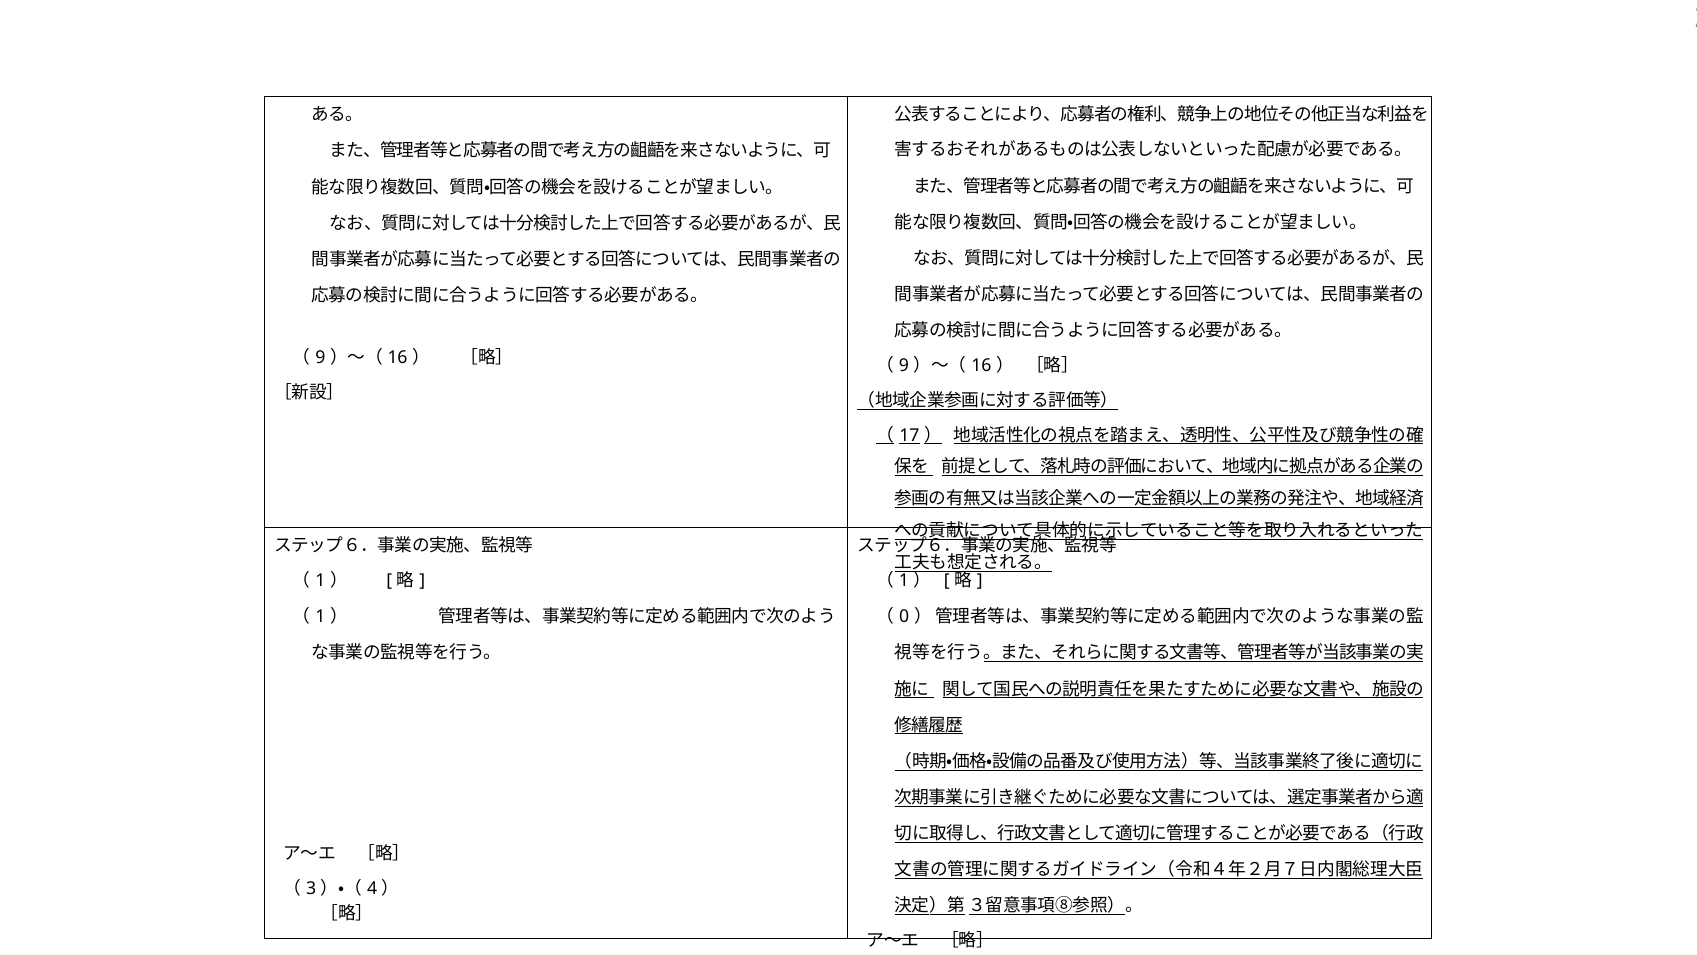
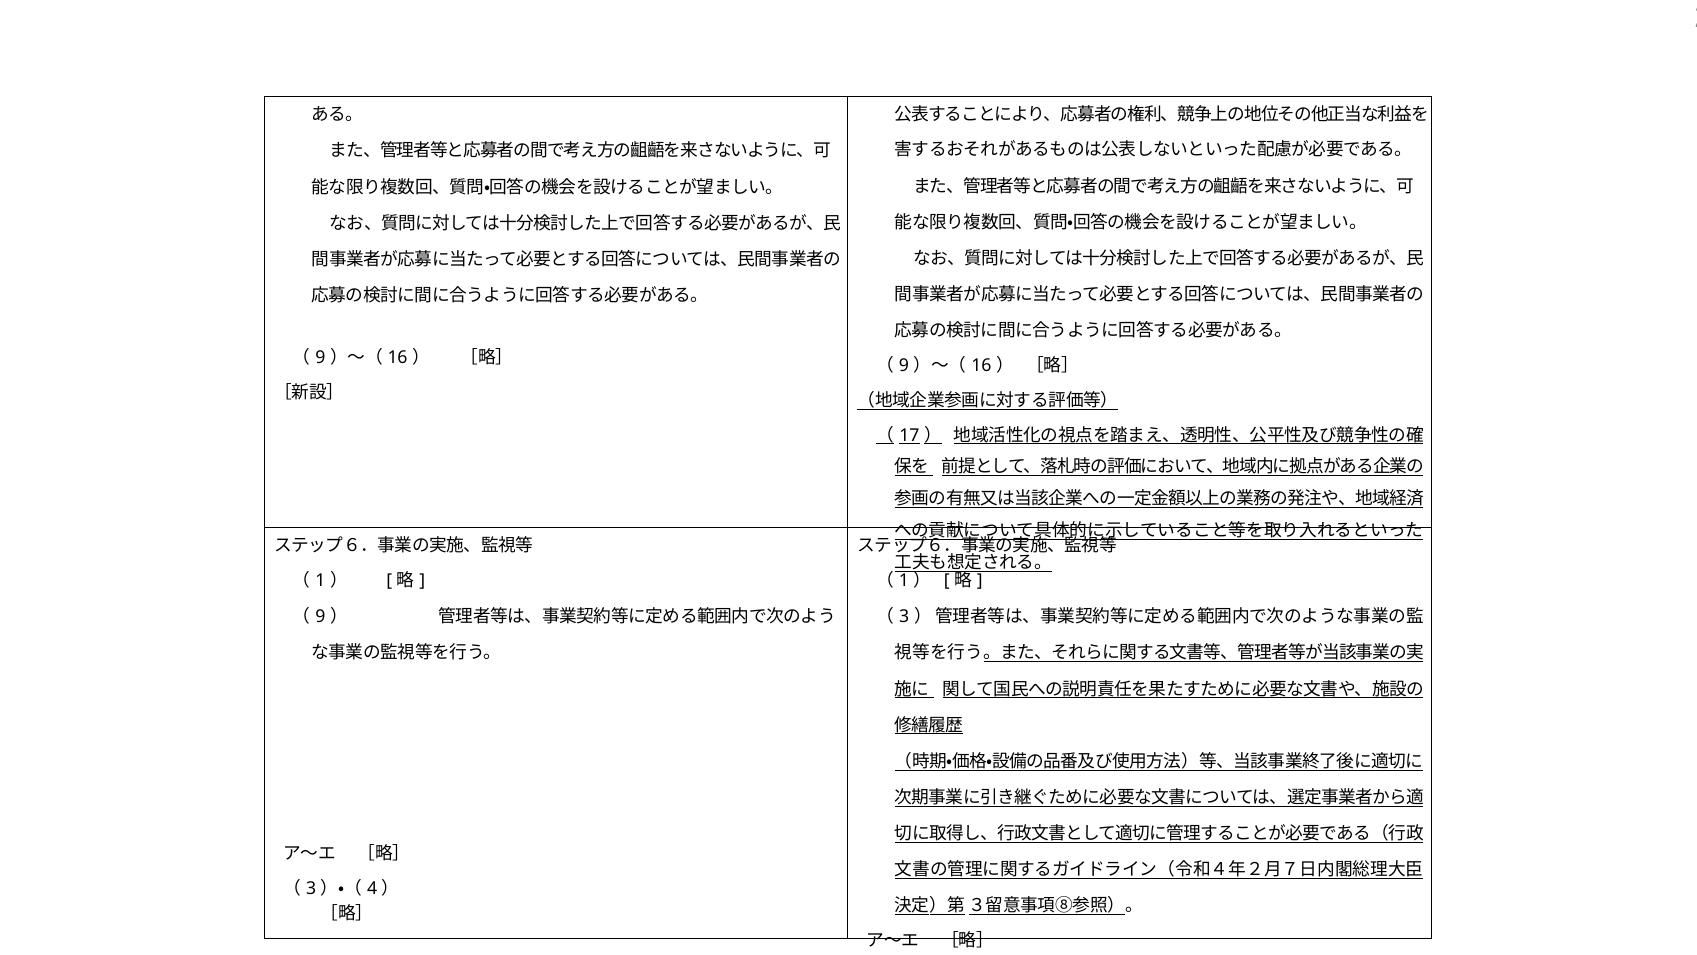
1: 1 -> 9 (320, 616)
0: 0 -> 3 (904, 617)
